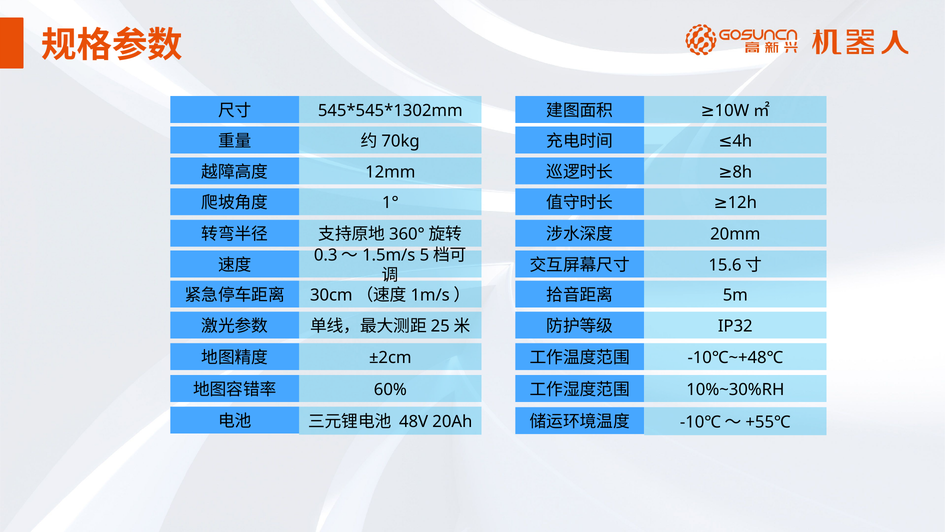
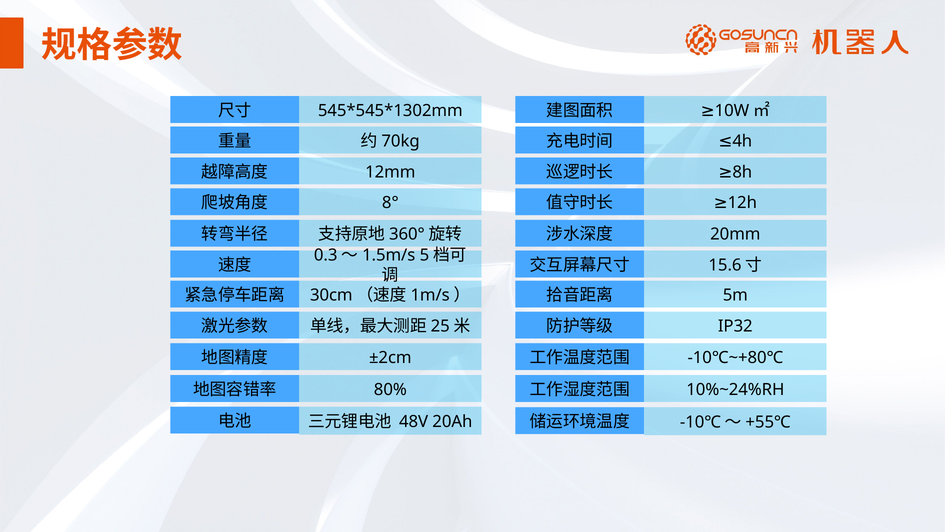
1°: 1° -> 8° (390, 203)
-10℃~+48℃: -10℃~+48℃ -> -10℃~+80℃ (735, 357)
60%: 60% -> 80% (390, 389)
10%~30%RH: 10%~30%RH -> 10%~24%RH (735, 389)
